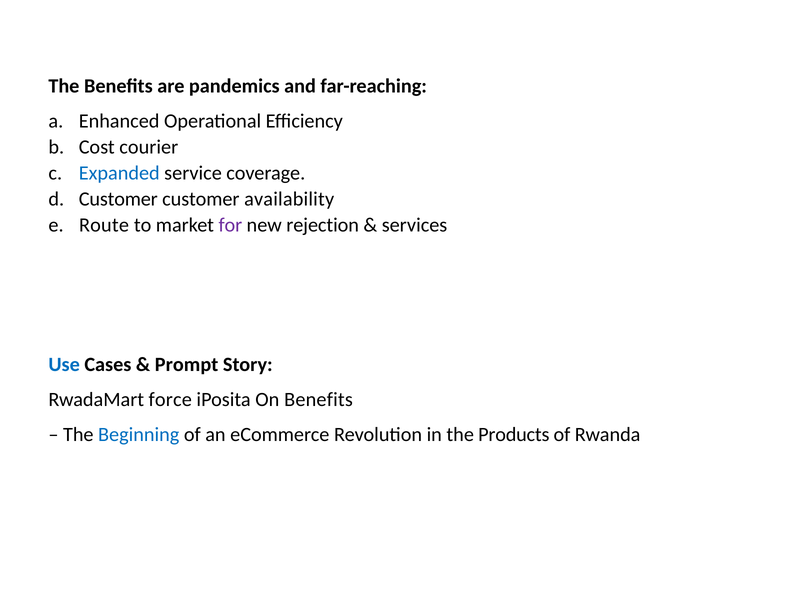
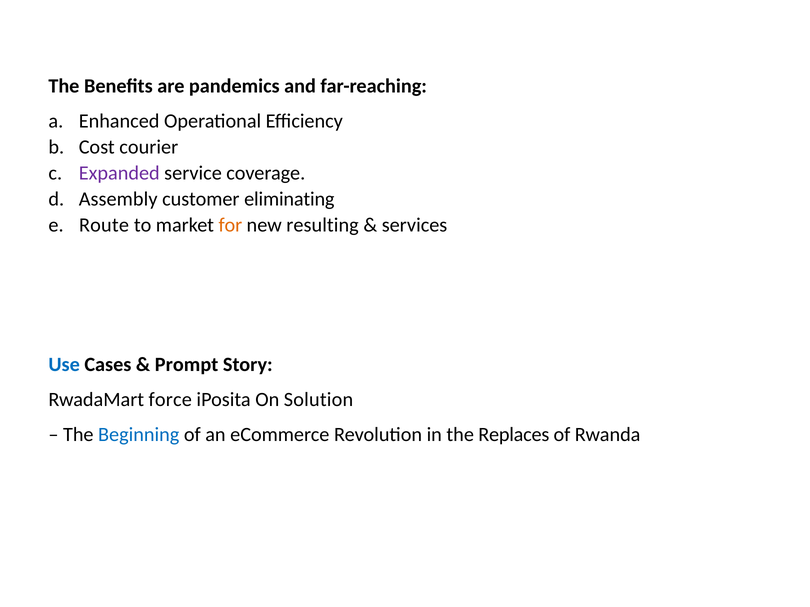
Expanded colour: blue -> purple (119, 173)
Customer: Customer -> Assembly (118, 199)
availability: availability -> eliminating (289, 199)
for colour: purple -> orange (230, 225)
rejection: rejection -> resulting (323, 225)
On Benefits: Benefits -> Solution (319, 400)
Products: Products -> Replaces (514, 435)
